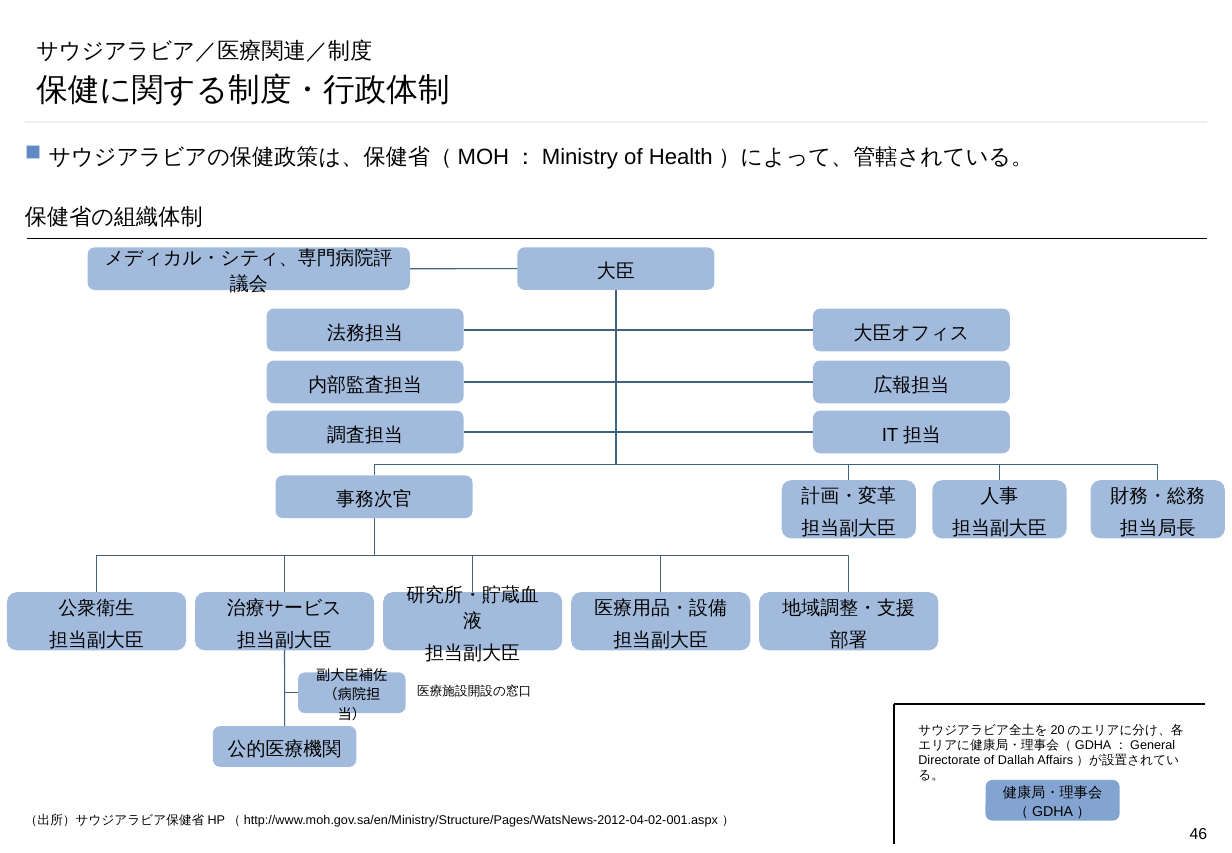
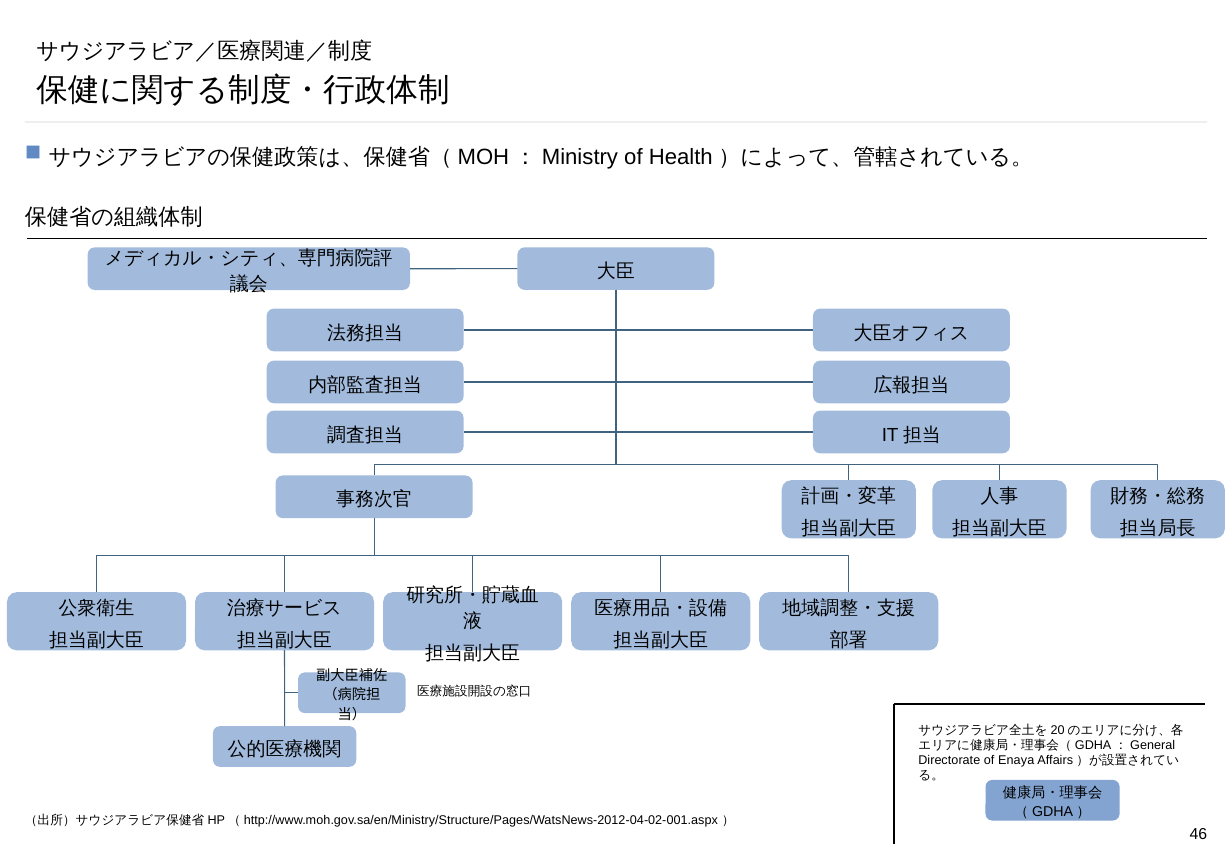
Dallah: Dallah -> Enaya (1016, 760)
